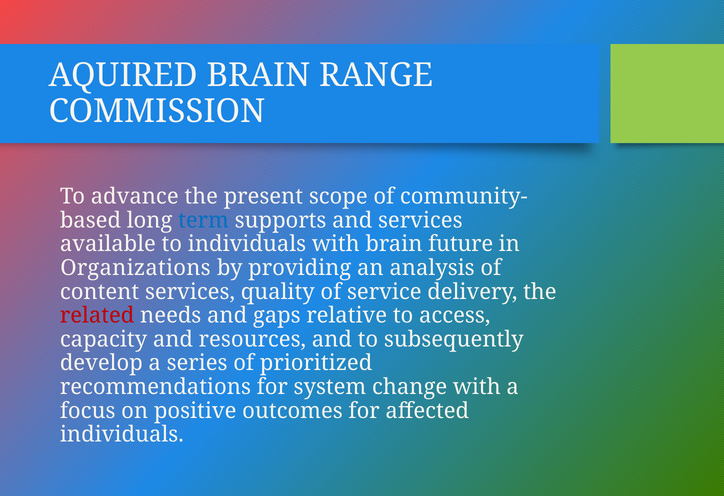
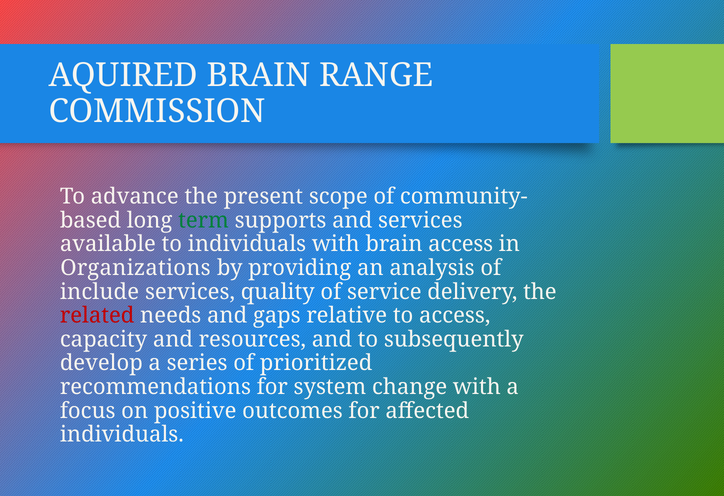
term colour: blue -> green (204, 220)
brain future: future -> access (461, 244)
content: content -> include (99, 292)
